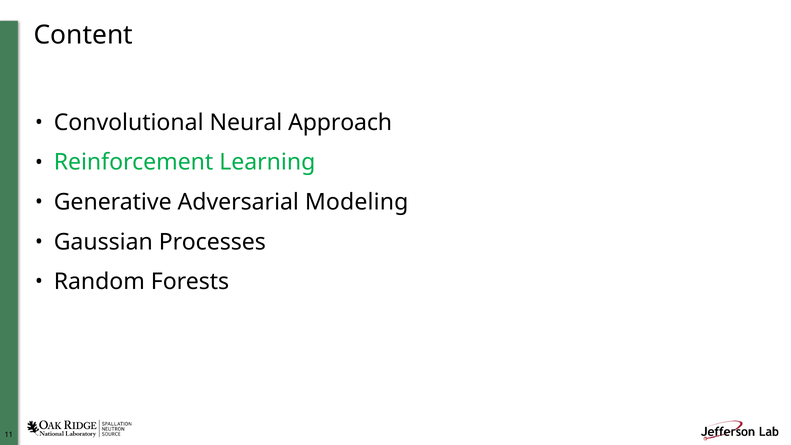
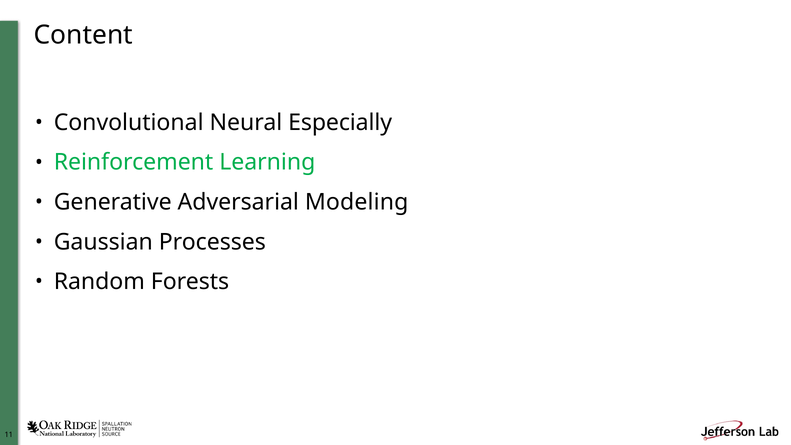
Approach: Approach -> Especially (340, 123)
